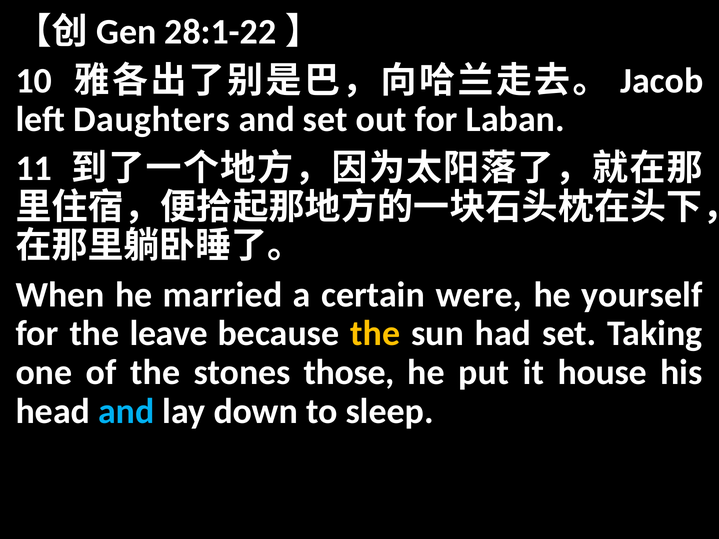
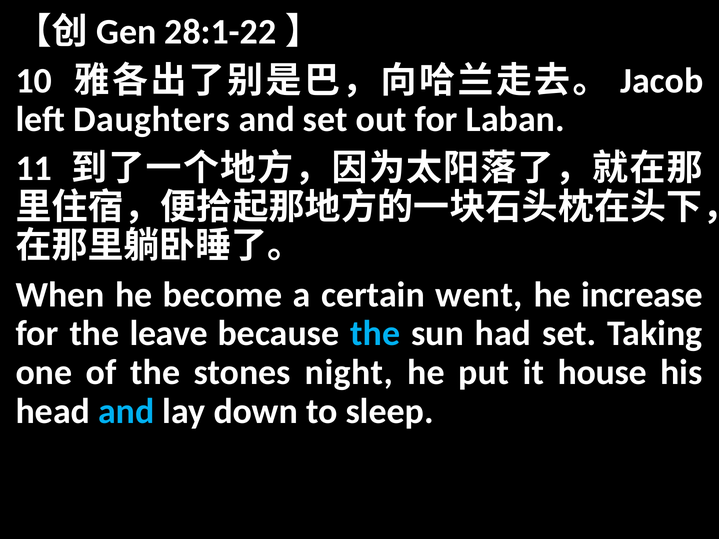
married: married -> become (223, 295)
were: were -> went (479, 295)
yourself: yourself -> increase (642, 295)
the colour: yellow -> light blue (375, 334)
those: those -> night (349, 373)
